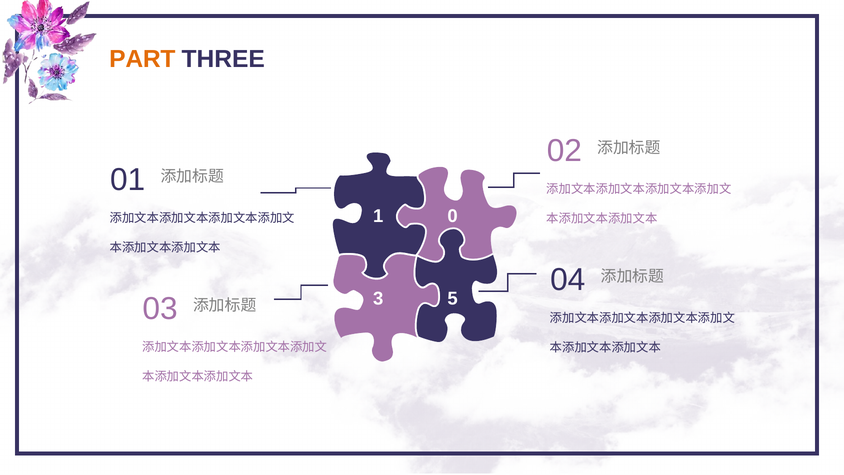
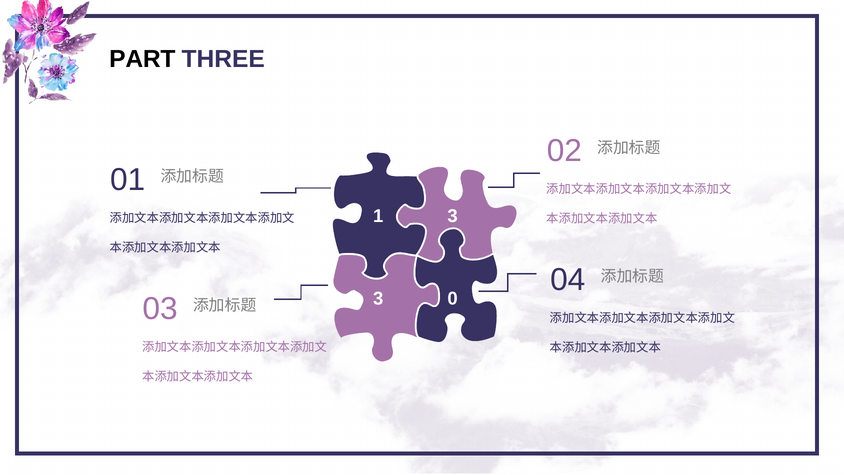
PART colour: orange -> black (142, 59)
1 0: 0 -> 3 (453, 216)
5: 5 -> 0 (453, 299)
